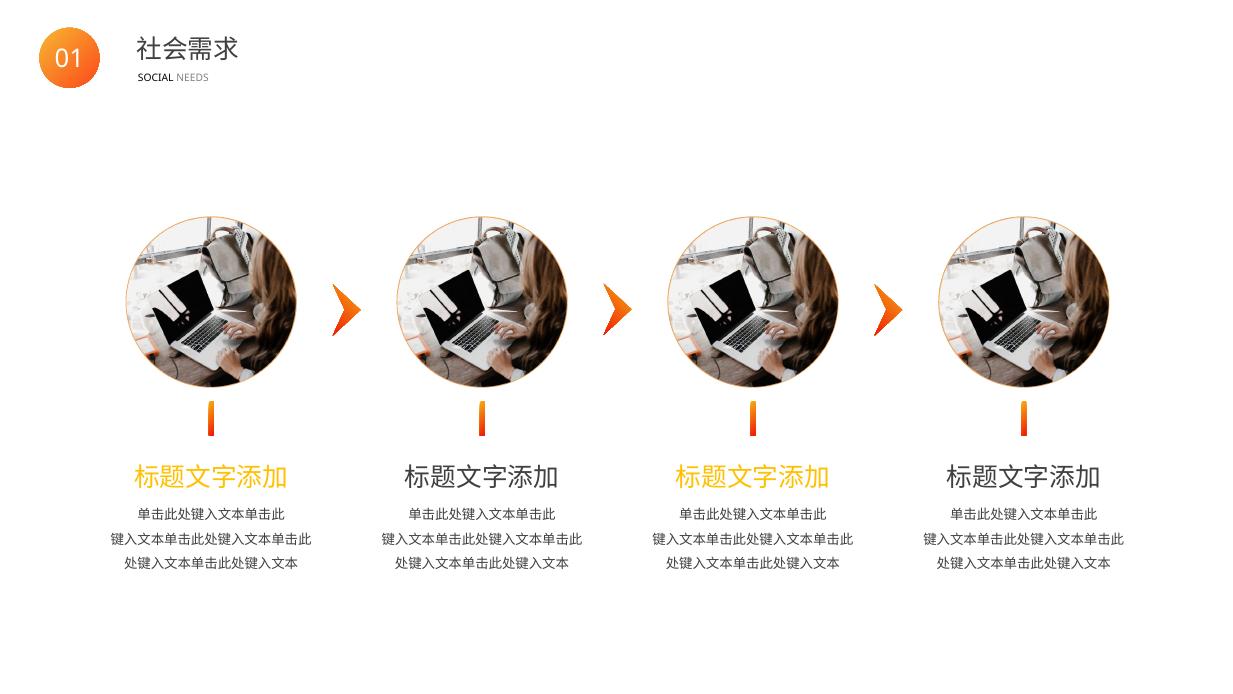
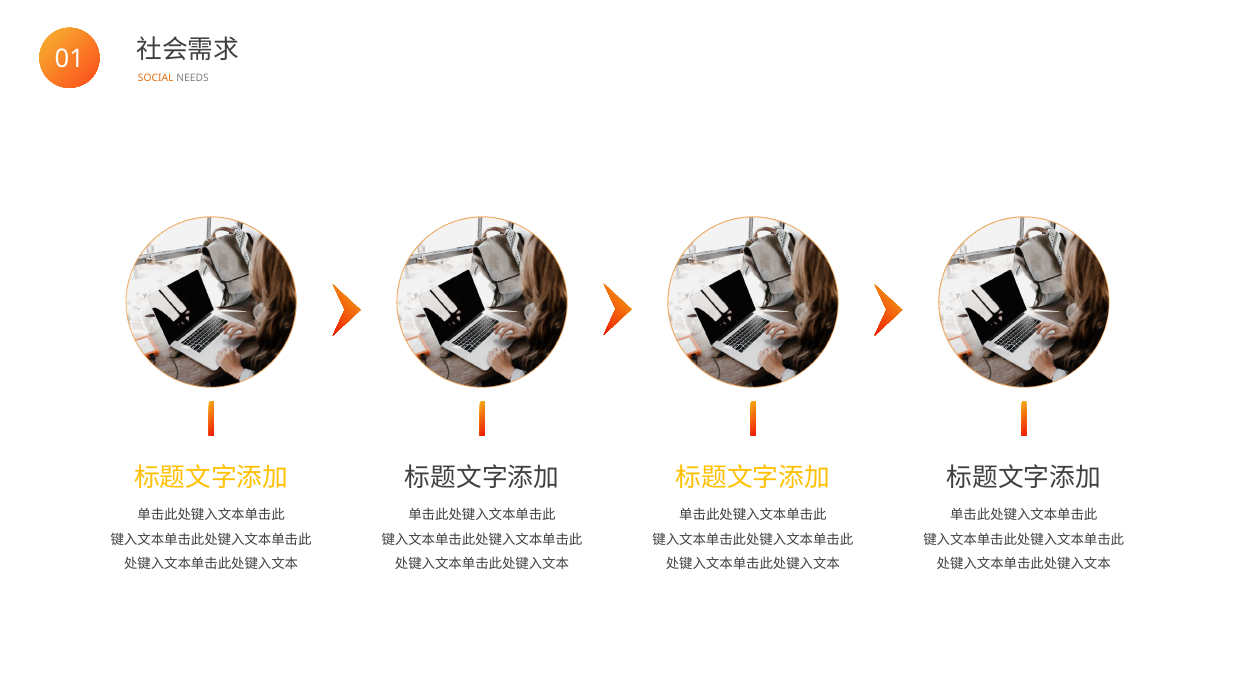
SOCIAL colour: black -> orange (156, 78)
